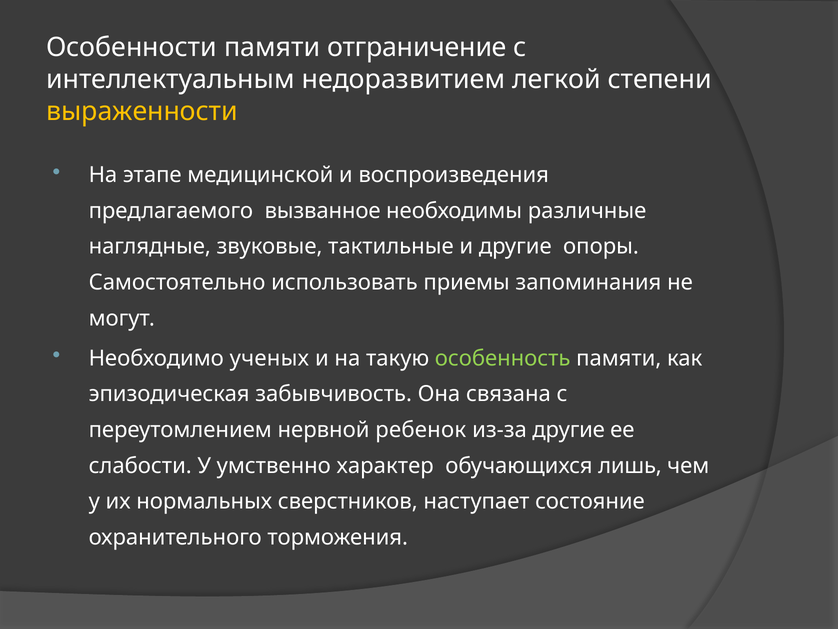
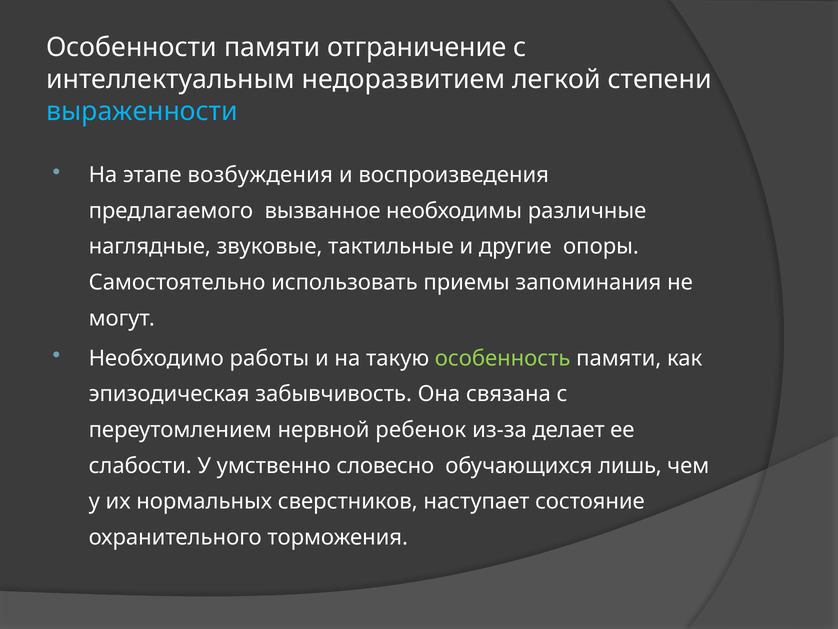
выраженности colour: yellow -> light blue (142, 111)
медицинской: медицинской -> возбуждения (260, 175)
ученых: ученых -> работы (269, 358)
из-за другие: другие -> делает (569, 430)
характер: характер -> словесно (385, 465)
